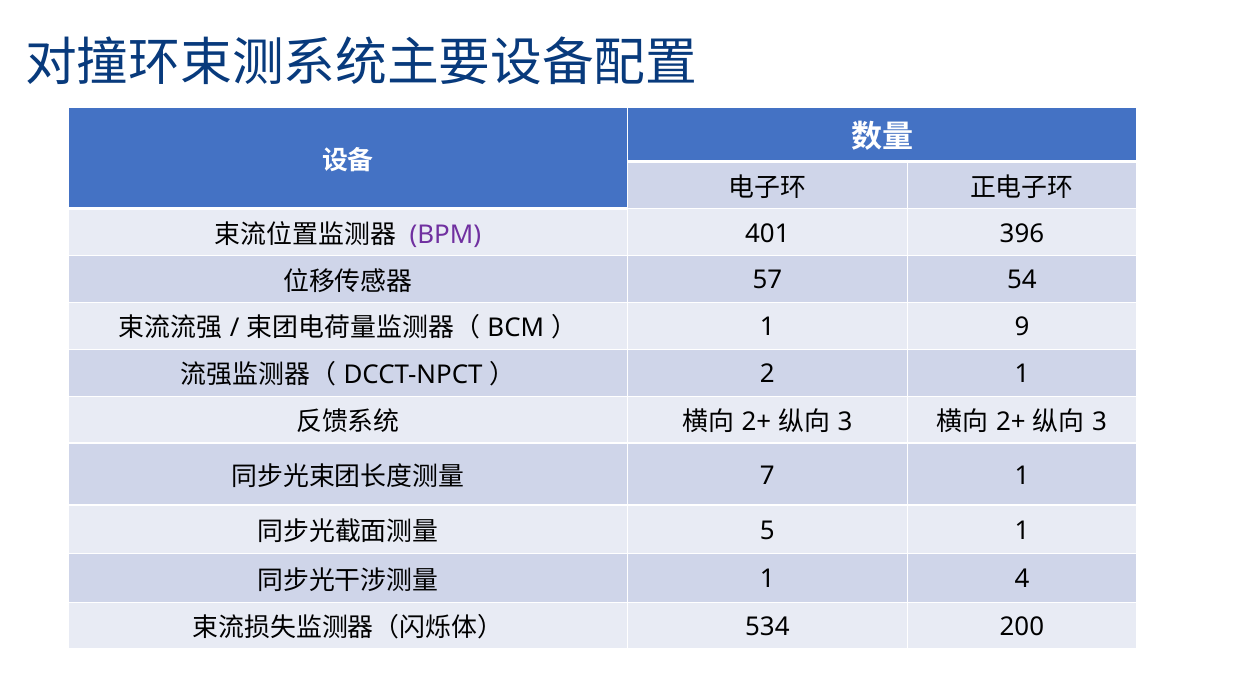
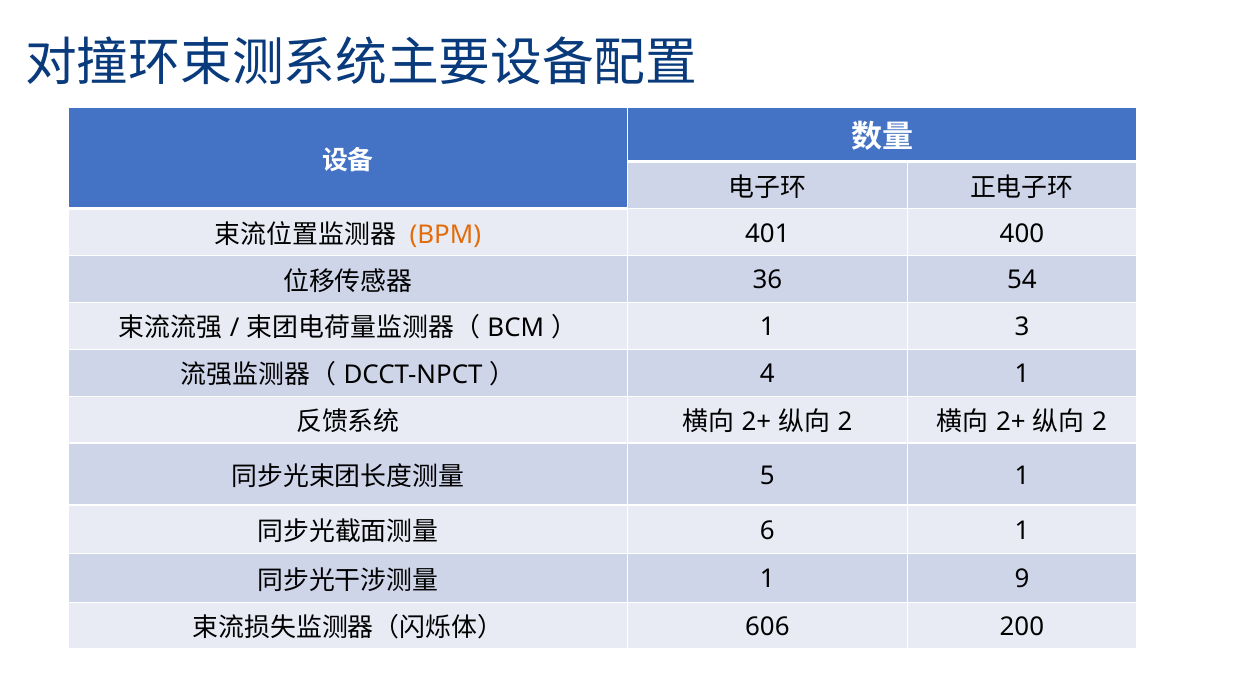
BPM colour: purple -> orange (445, 235)
396: 396 -> 400 (1022, 234)
57: 57 -> 36 (767, 281)
9: 9 -> 3 (1022, 328)
2: 2 -> 4 (767, 375)
3: 3 -> 2 (845, 423)
3: 3 -> 2 (1100, 423)
7: 7 -> 5 (767, 476)
5: 5 -> 6 (767, 531)
4: 4 -> 9 (1022, 580)
534: 534 -> 606 (767, 628)
